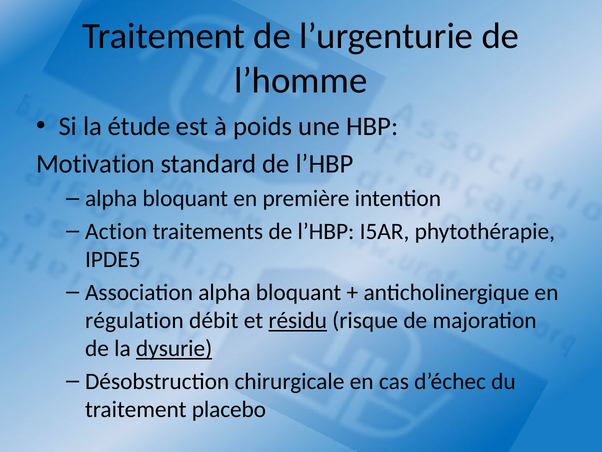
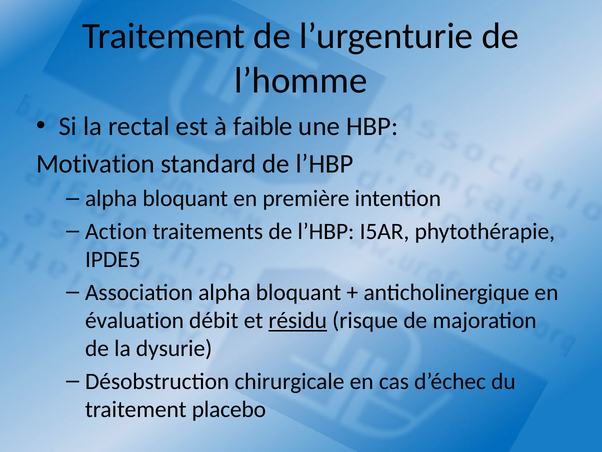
étude: étude -> rectal (139, 126)
poids: poids -> faible (263, 126)
régulation: régulation -> évaluation (135, 320)
dysurie underline: present -> none (174, 348)
